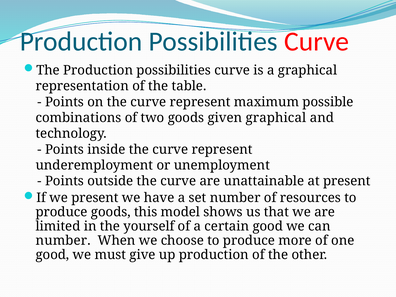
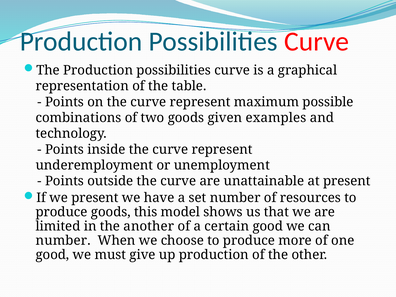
given graphical: graphical -> examples (276, 118)
yourself: yourself -> another (149, 226)
